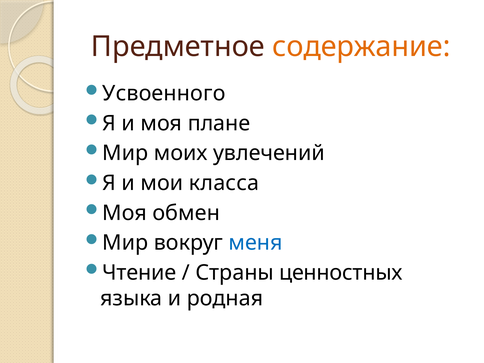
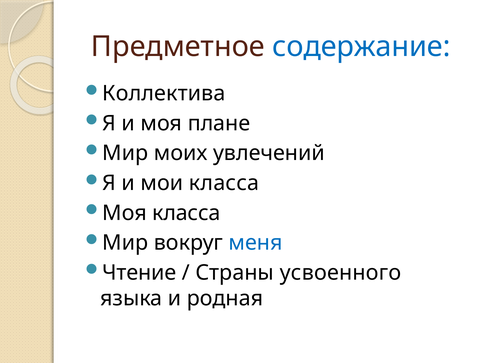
содержание colour: orange -> blue (361, 47)
Усвоенного: Усвоенного -> Коллектива (164, 93)
Моя обмен: обмен -> класса (186, 213)
ценностных: ценностных -> усвоенного (341, 273)
